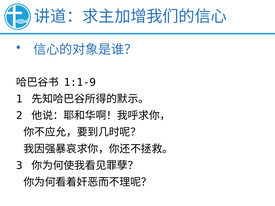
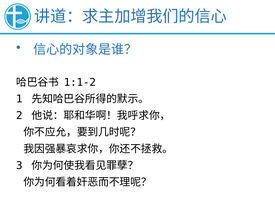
1:1-9: 1:1-9 -> 1:1-2 (80, 82)
